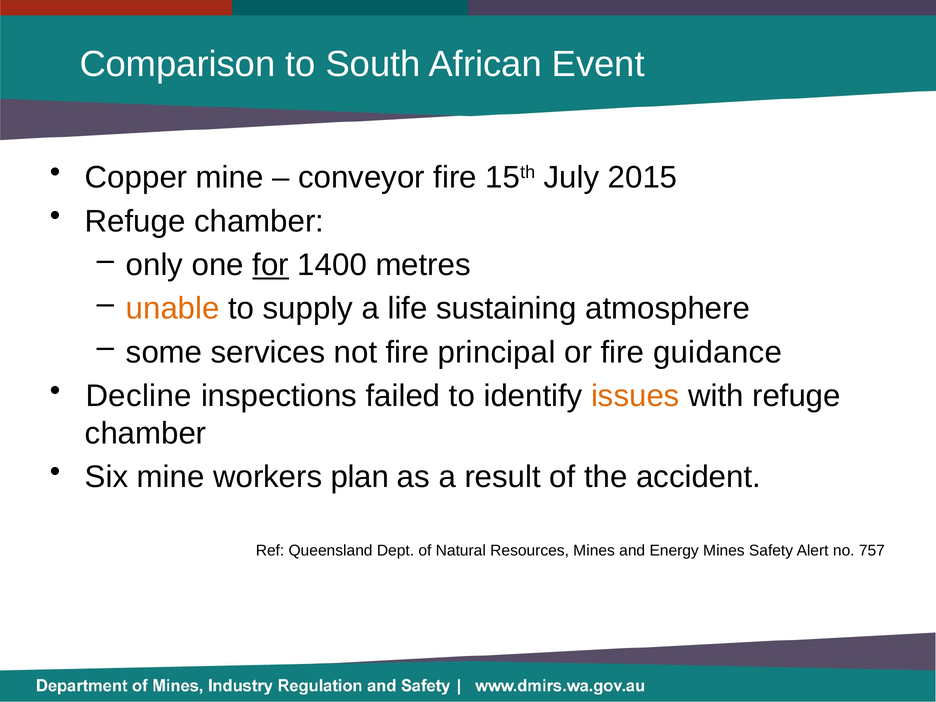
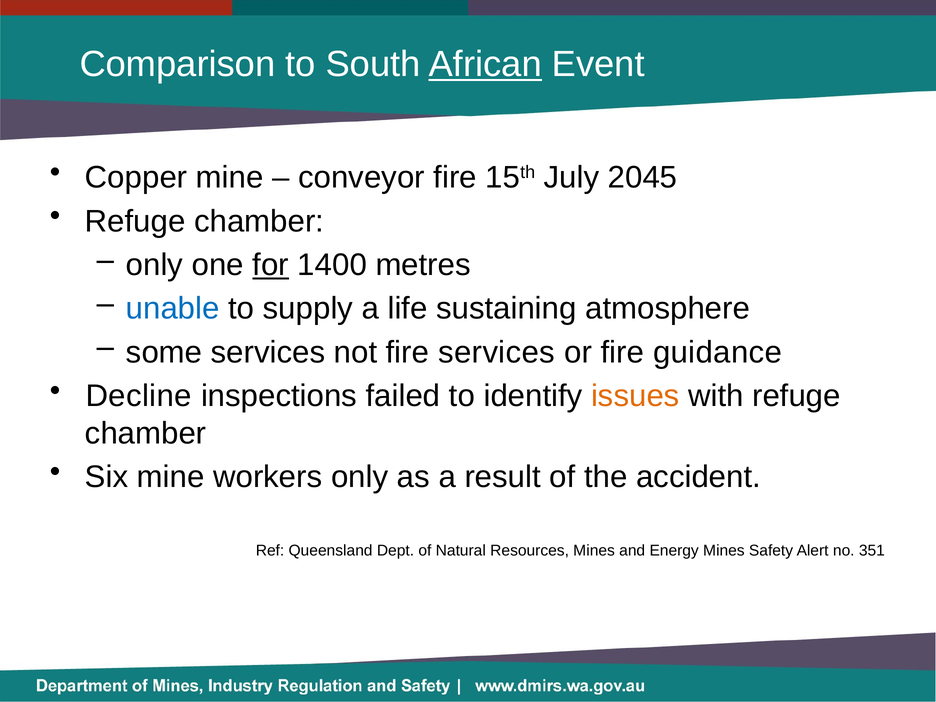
African underline: none -> present (485, 64)
2015: 2015 -> 2045 (643, 178)
unable colour: orange -> blue (173, 309)
fire principal: principal -> services (497, 352)
workers plan: plan -> only (360, 477)
757: 757 -> 351 (872, 551)
